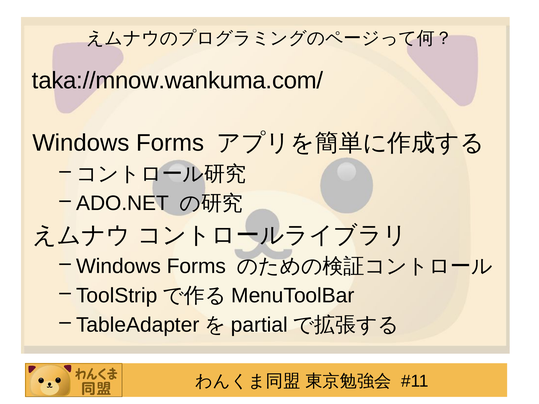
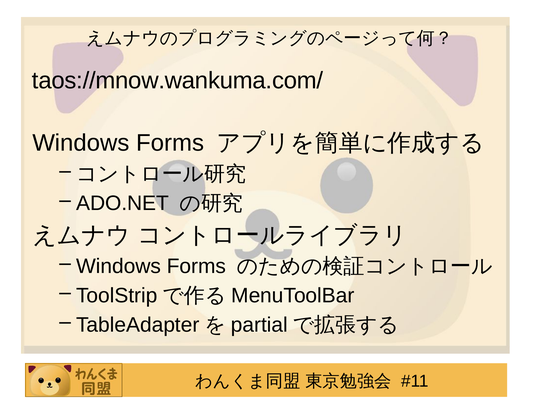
taka://mnow.wankuma.com/: taka://mnow.wankuma.com/ -> taos://mnow.wankuma.com/ (178, 81)
